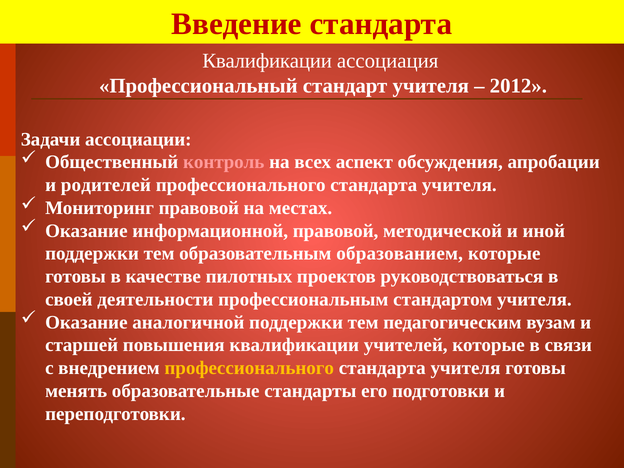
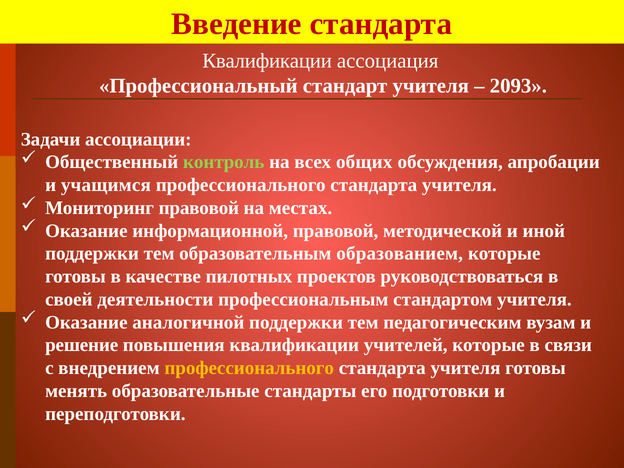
2012: 2012 -> 2093 (518, 86)
контроль colour: pink -> light green (224, 162)
аспект: аспект -> общих (364, 162)
родителей: родителей -> учащимся (106, 185)
старшей: старшей -> решение (82, 345)
